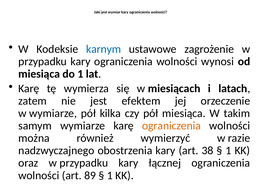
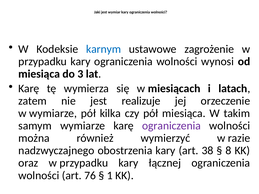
do 1: 1 -> 3 (80, 74)
efektem: efektem -> realizuje (141, 101)
ograniczenia colour: orange -> purple (171, 126)
1: 1 -> 8 (228, 151)
89: 89 -> 76 (90, 176)
